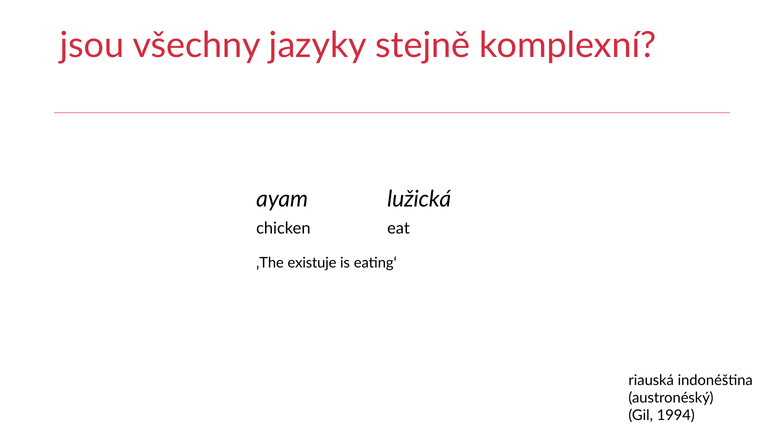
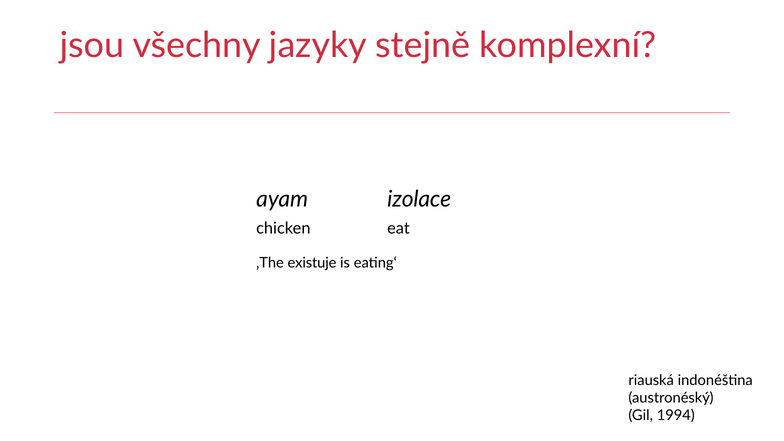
lužická: lužická -> izolace (419, 199)
